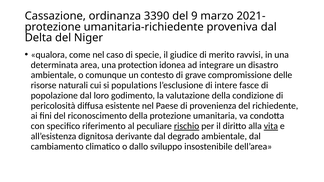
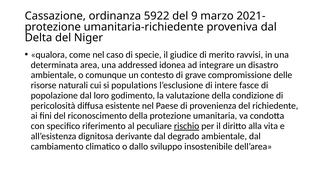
3390: 3390 -> 5922 (157, 16)
protection: protection -> addressed (138, 65)
vita underline: present -> none (271, 126)
